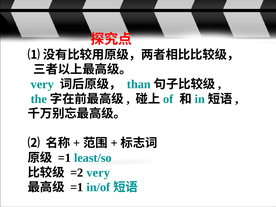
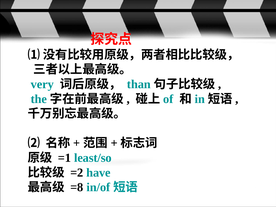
=2 very: very -> have (98, 173)
=1: =1 -> =8 (77, 187)
